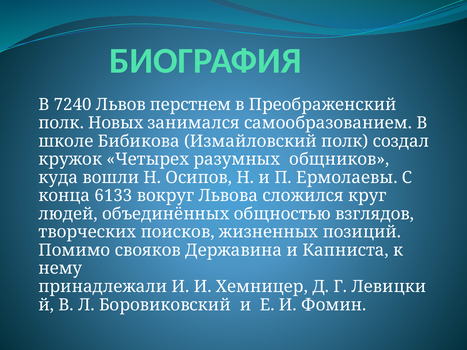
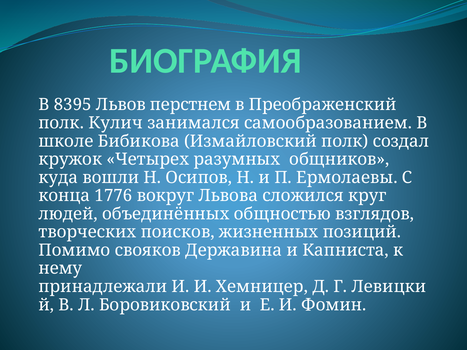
7240: 7240 -> 8395 (73, 105)
Новых: Новых -> Кулич (116, 123)
6133: 6133 -> 1776 (113, 196)
